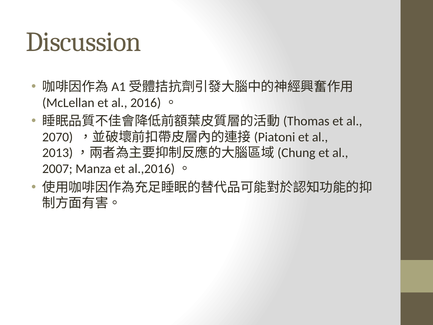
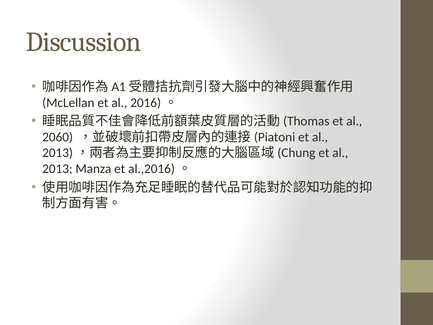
2070: 2070 -> 2060 (58, 137)
2007: 2007 -> 2013 (57, 169)
